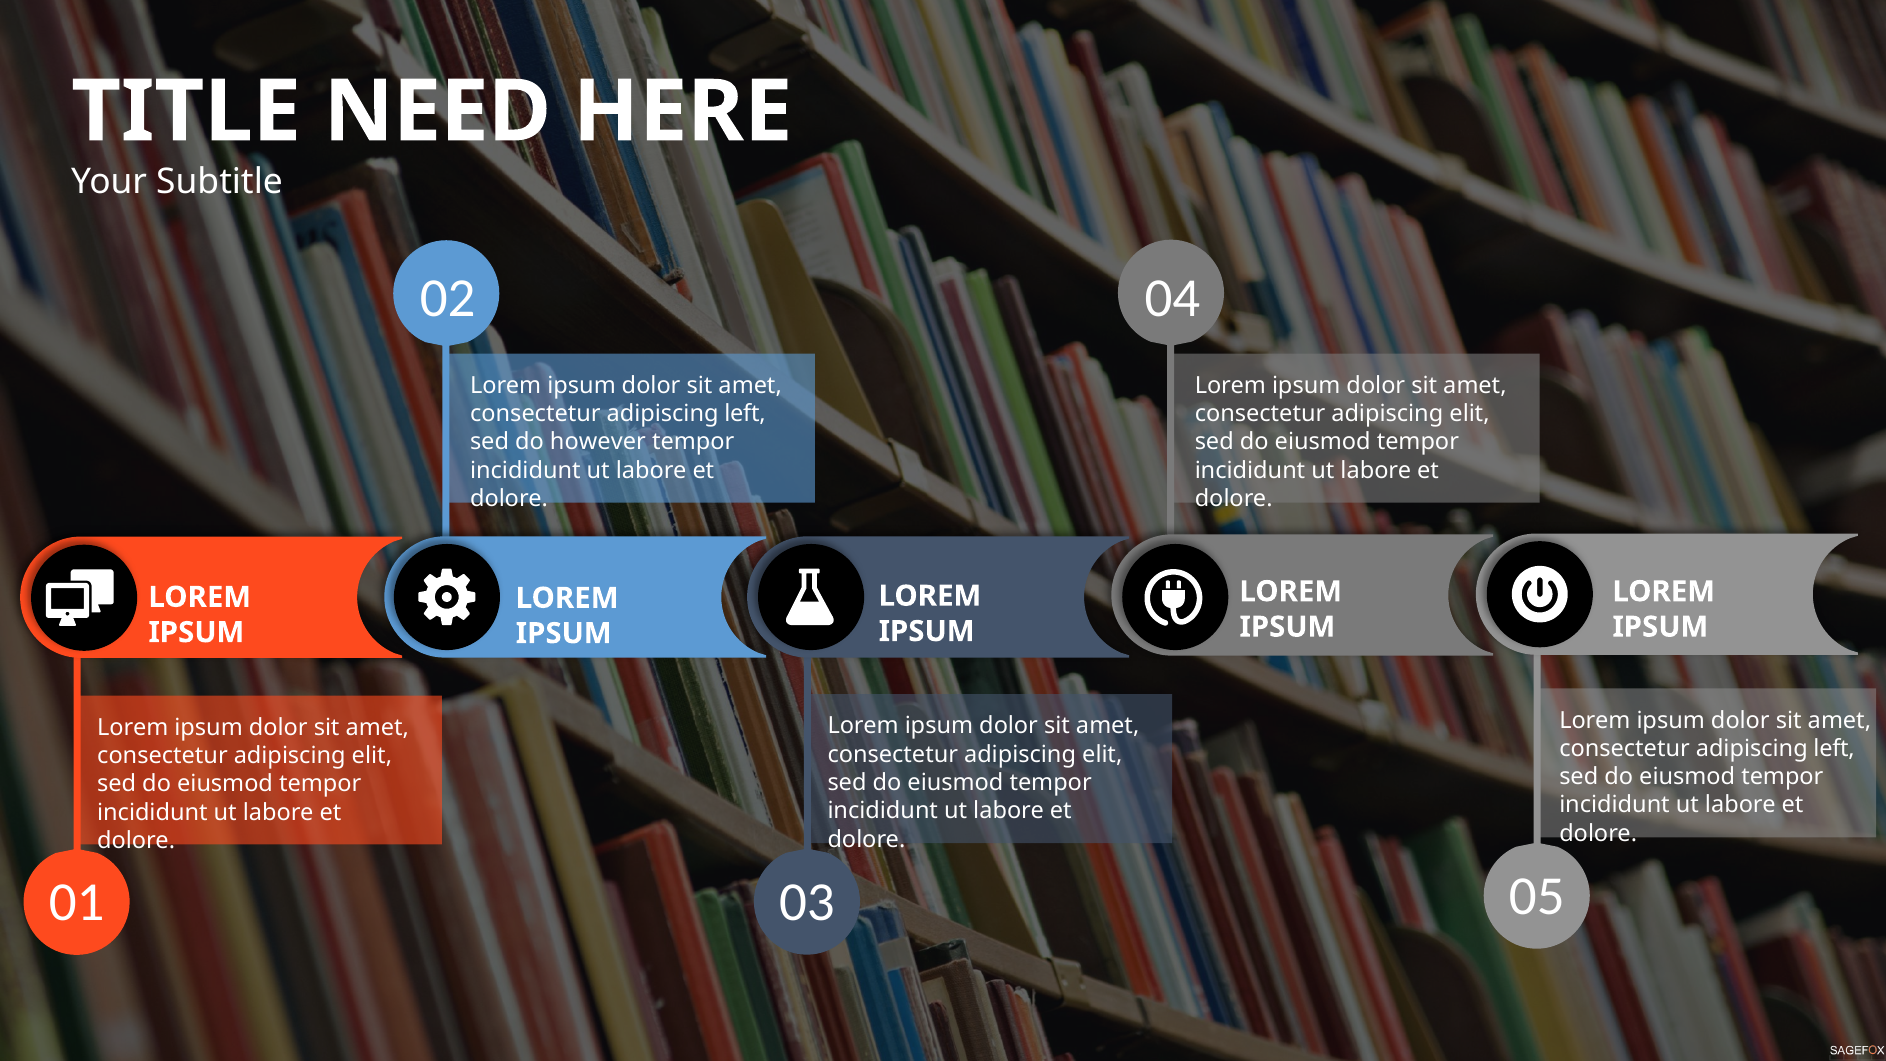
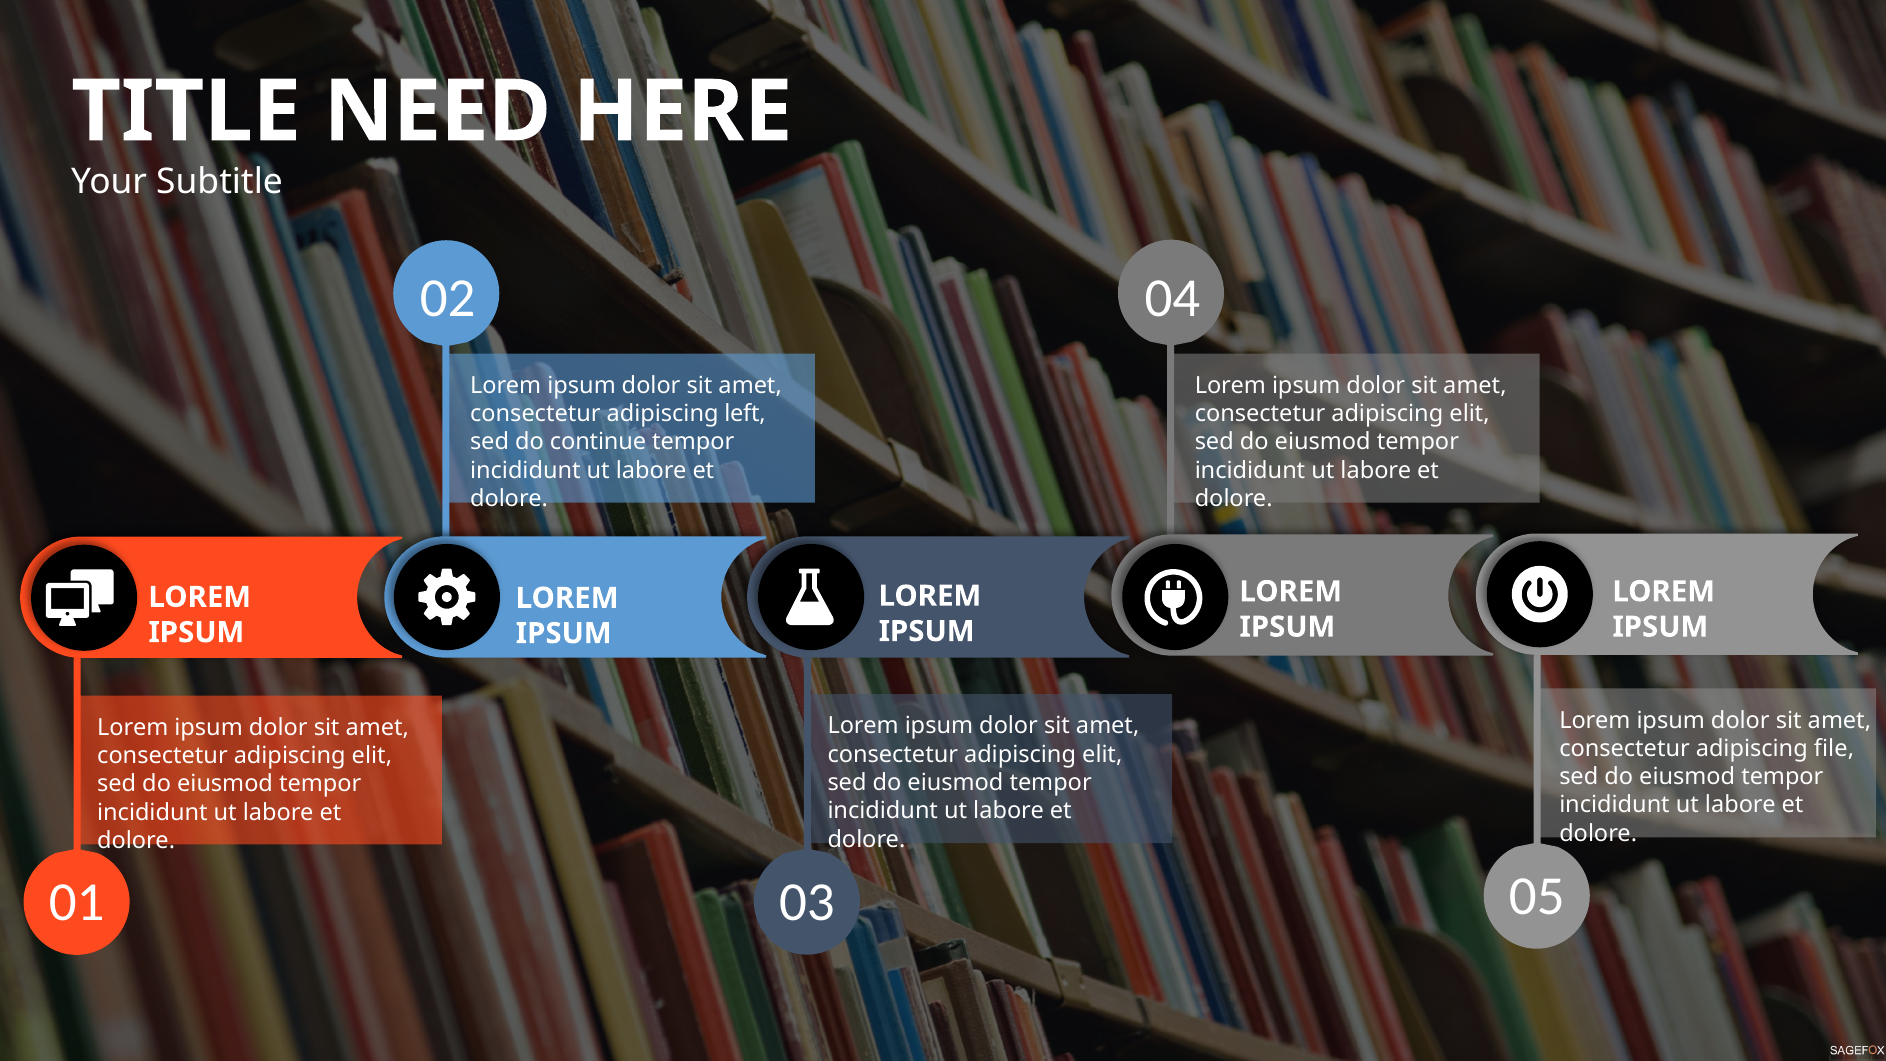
however: however -> continue (598, 442)
left: left -> file (1834, 748)
